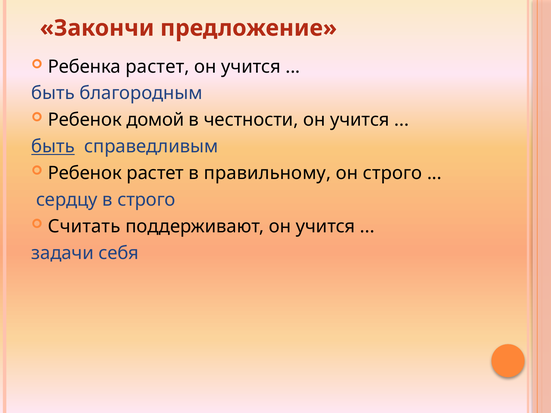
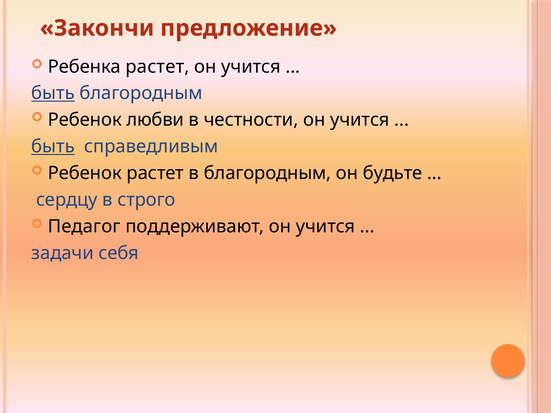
быть underline: none -> present (53, 93)
домой: домой -> любви (155, 120)
в правильному: правильному -> благородным (268, 173)
он строго: строго -> будьте (393, 173)
Считать: Считать -> Педагог (84, 227)
